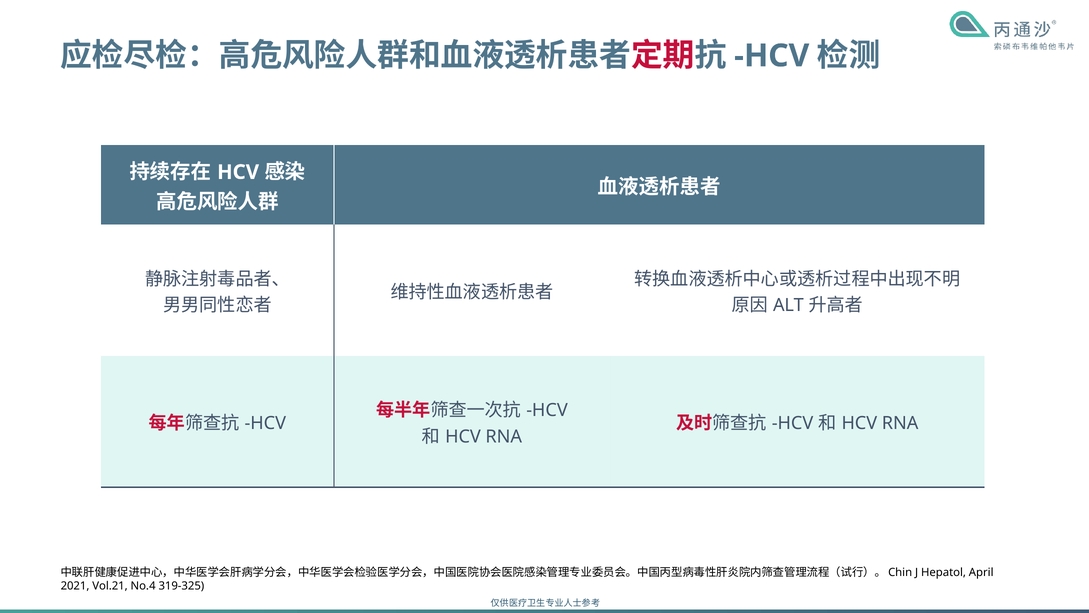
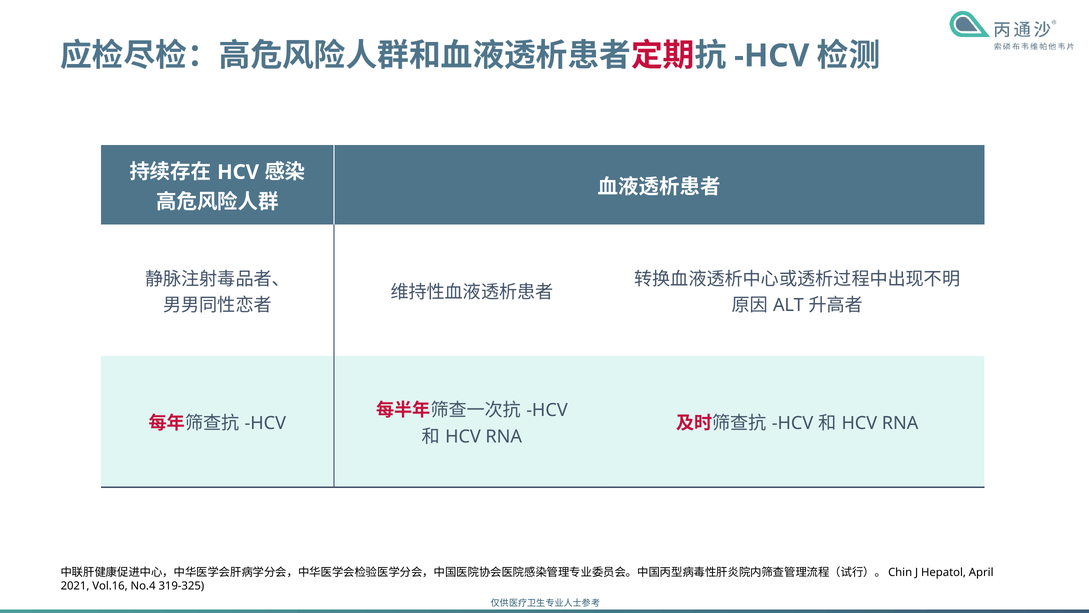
Vol.21: Vol.21 -> Vol.16 (110, 586)
